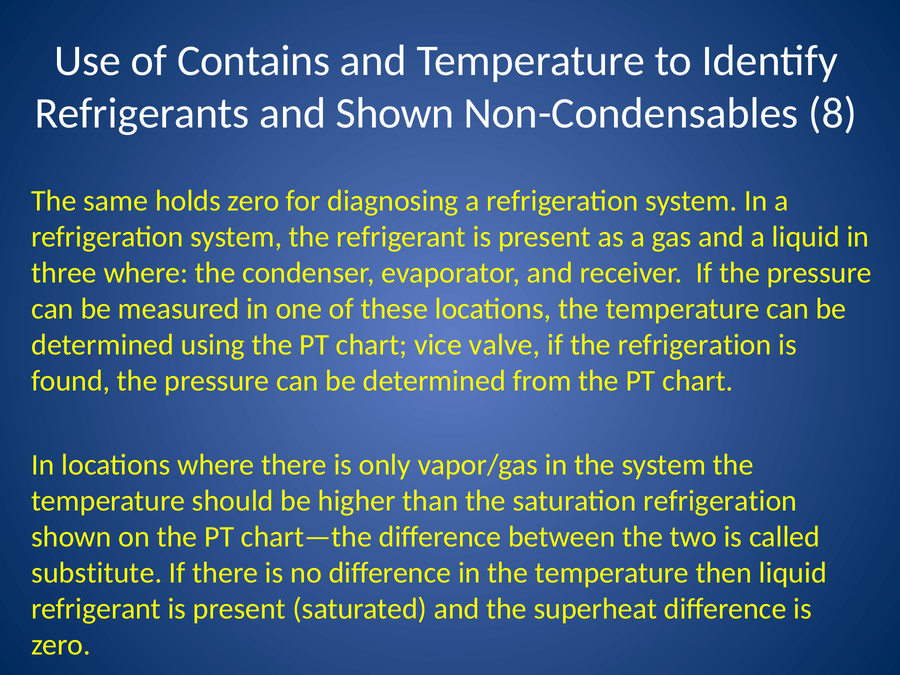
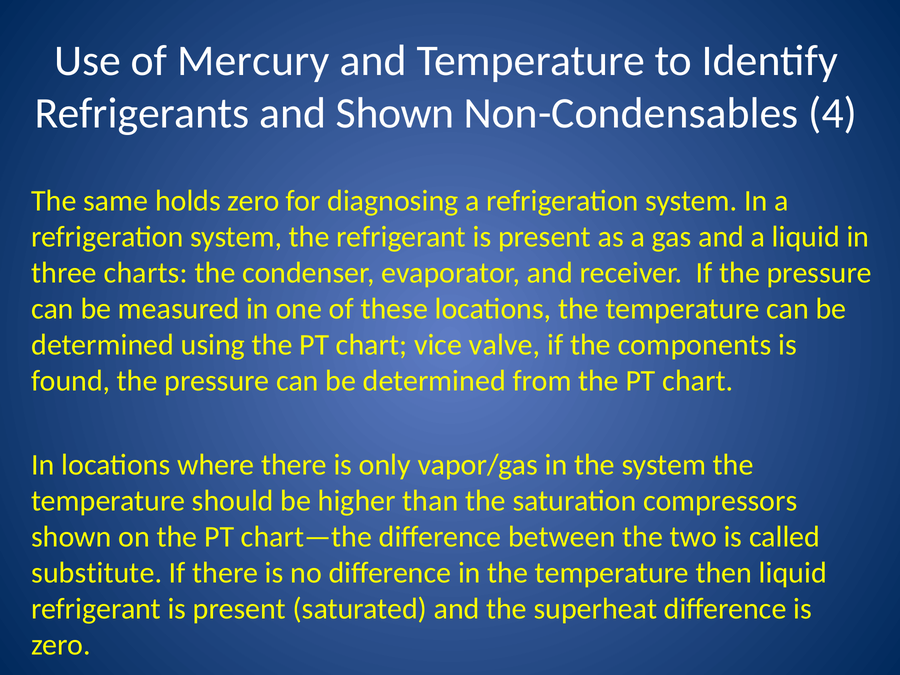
Contains: Contains -> Mercury (253, 61)
8: 8 -> 4 (833, 113)
three where: where -> charts (146, 273)
the refrigeration: refrigeration -> components (694, 345)
saturation refrigeration: refrigeration -> compressors (720, 501)
